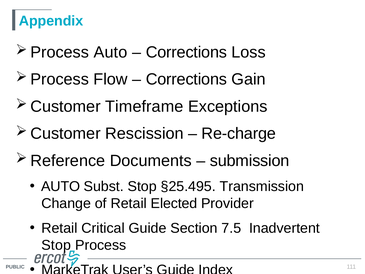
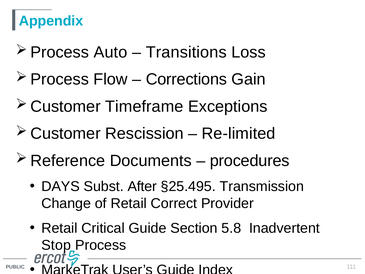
Corrections: Corrections -> Transitions (186, 52)
Re-charge: Re-charge -> Re-limited (239, 133)
submission: submission -> procedures (250, 161)
AUTO: AUTO -> DAYS (61, 186)
Subst Stop: Stop -> After (142, 186)
Elected: Elected -> Correct (174, 203)
7.5: 7.5 -> 5.8 (231, 228)
